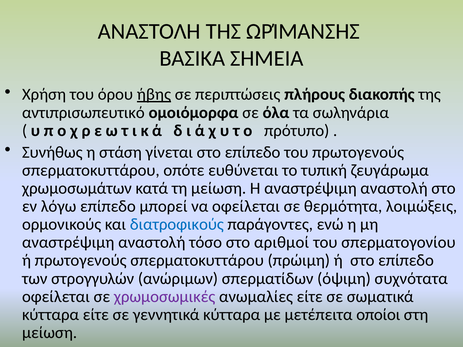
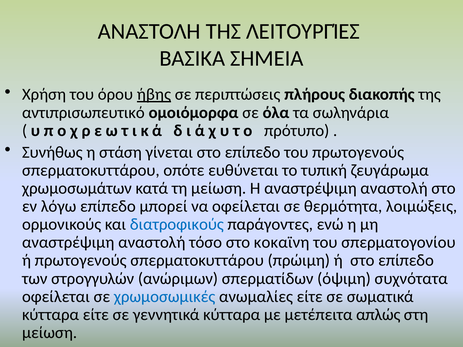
ΩΡΊΜΑΝΣΗΣ: ΩΡΊΜΑΝΣΗΣ -> ΛΕΙΤΟΥΡΓΊΕΣ (303, 31)
αριθμοί: αριθμοί -> κοκαϊνη (282, 243)
χρωμοσωμικές colour: purple -> blue (165, 297)
οποίοι: οποίοι -> απλώς (378, 315)
